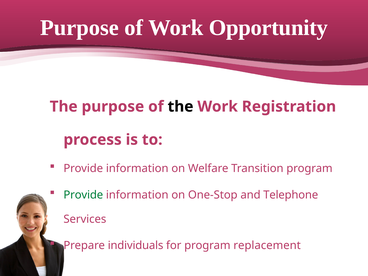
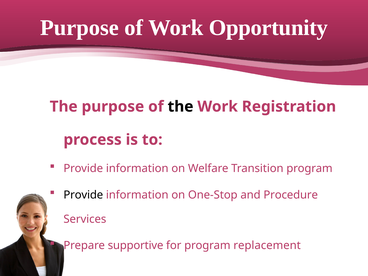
Provide colour: green -> black (83, 195)
Telephone: Telephone -> Procedure (291, 195)
individuals: individuals -> supportive (136, 246)
